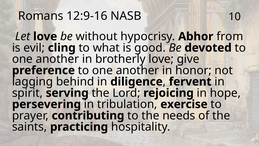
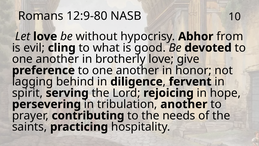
12:9-16: 12:9-16 -> 12:9-80 (87, 16)
tribulation exercise: exercise -> another (184, 104)
